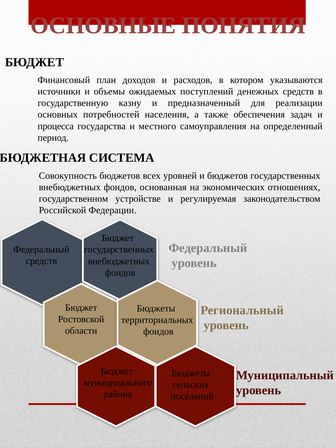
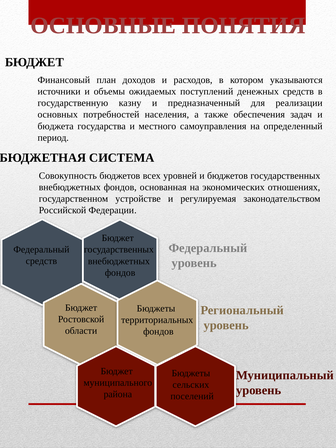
процесса: процесса -> бюджета (56, 126)
